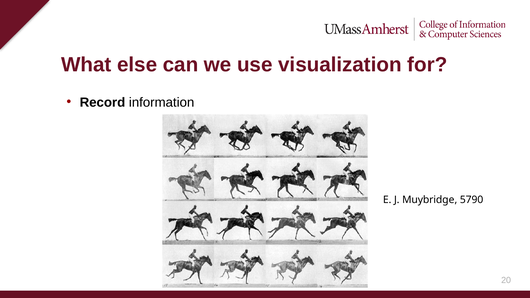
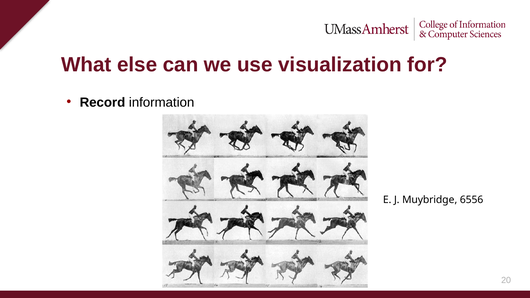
5790: 5790 -> 6556 (472, 200)
